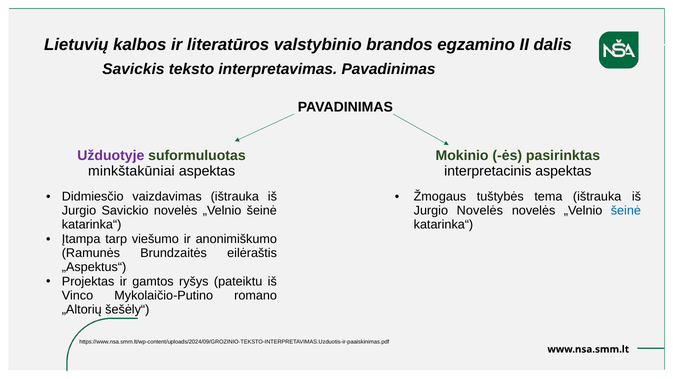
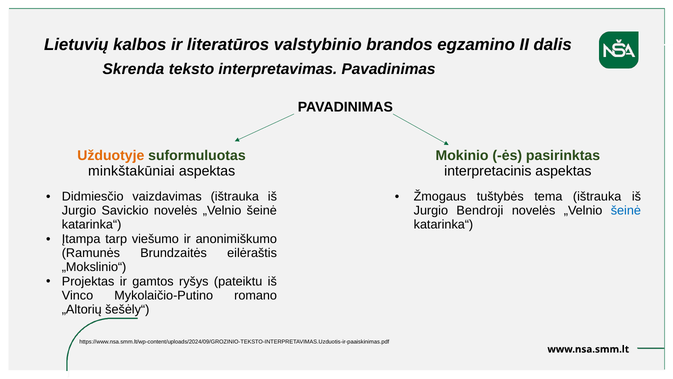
Savickis: Savickis -> Skrenda (133, 69)
Užduotyje colour: purple -> orange (111, 155)
Jurgio Novelės: Novelės -> Bendroji (480, 210)
„Aspektus“: „Aspektus“ -> „Mokslinio“ (94, 267)
